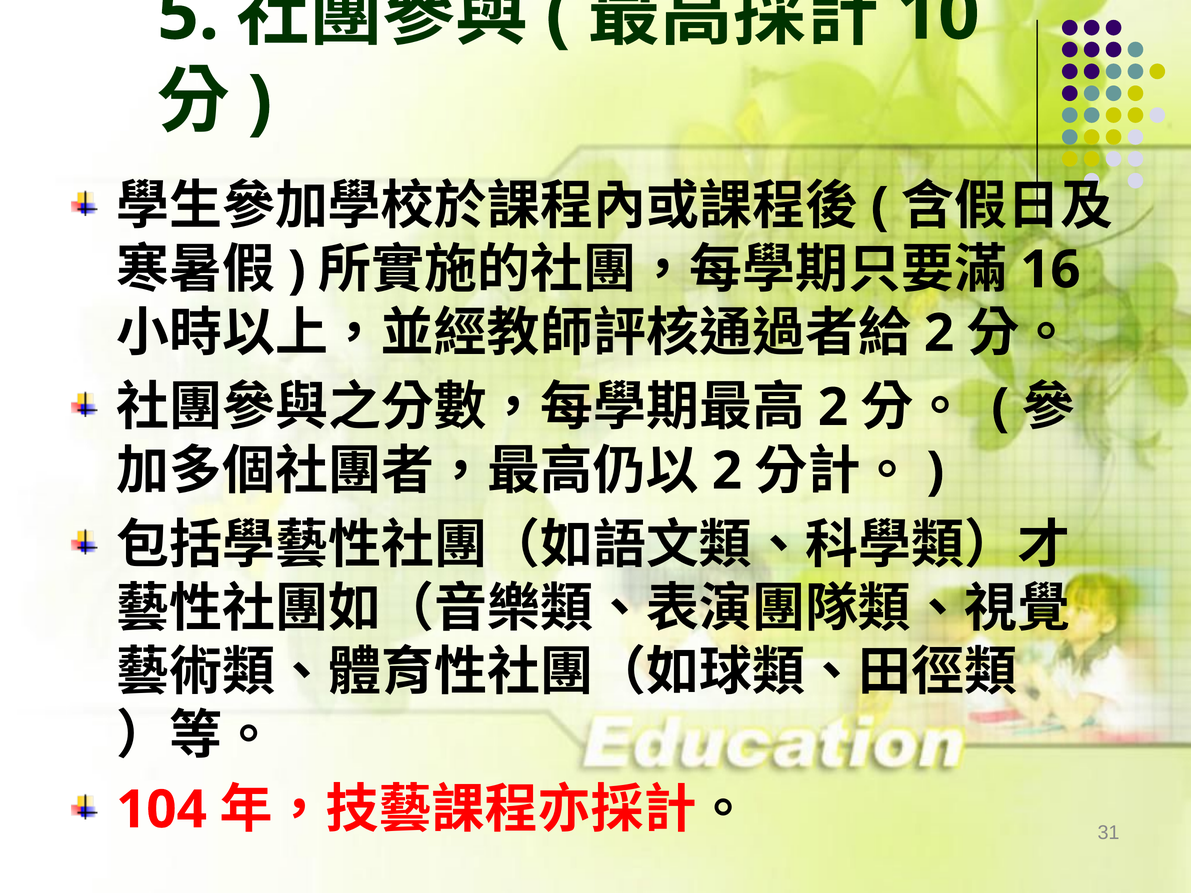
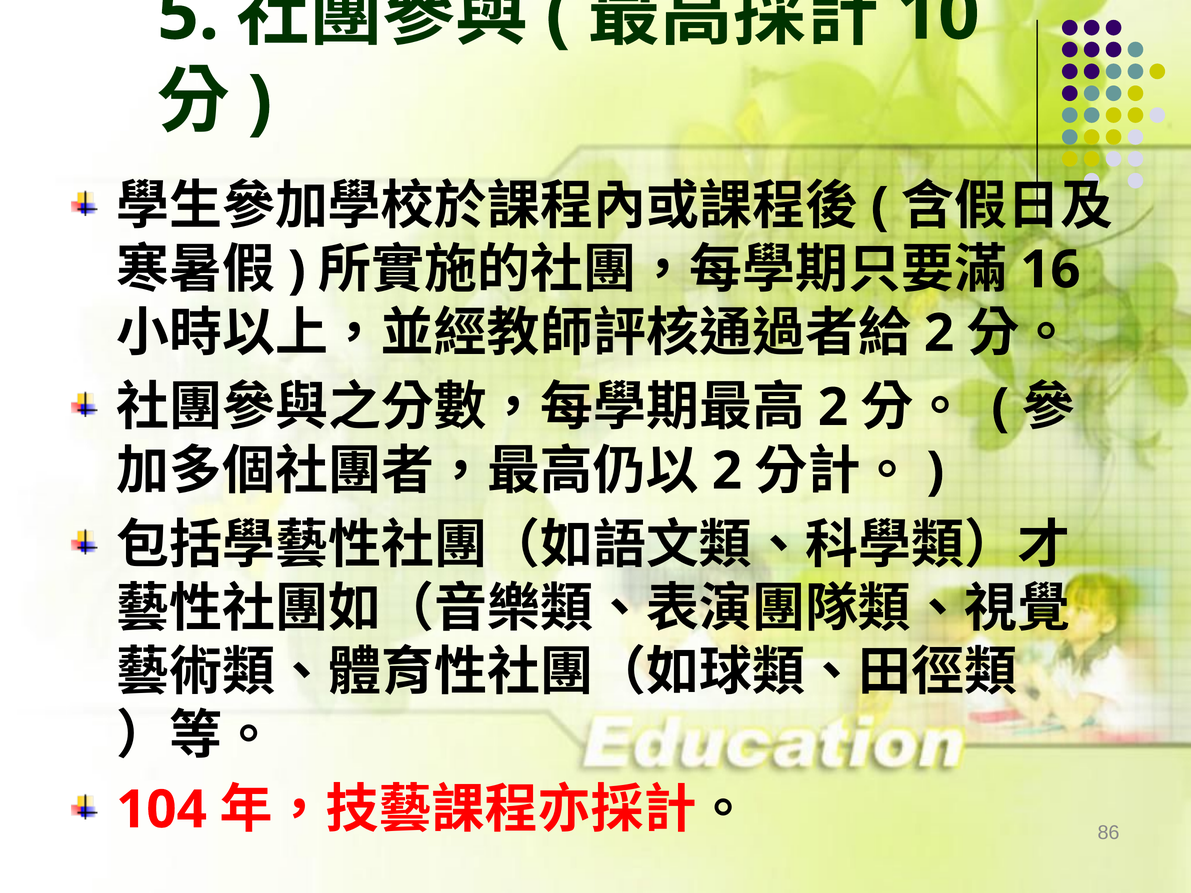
31: 31 -> 86 (1109, 833)
